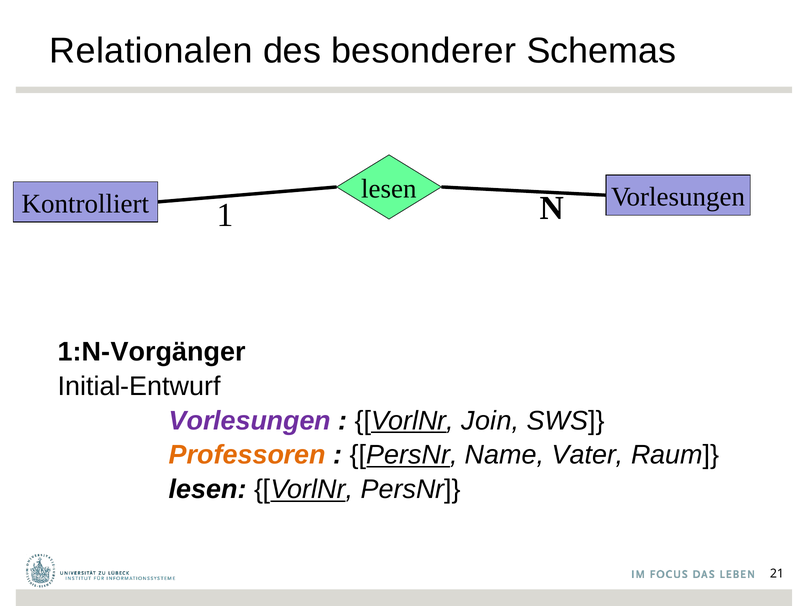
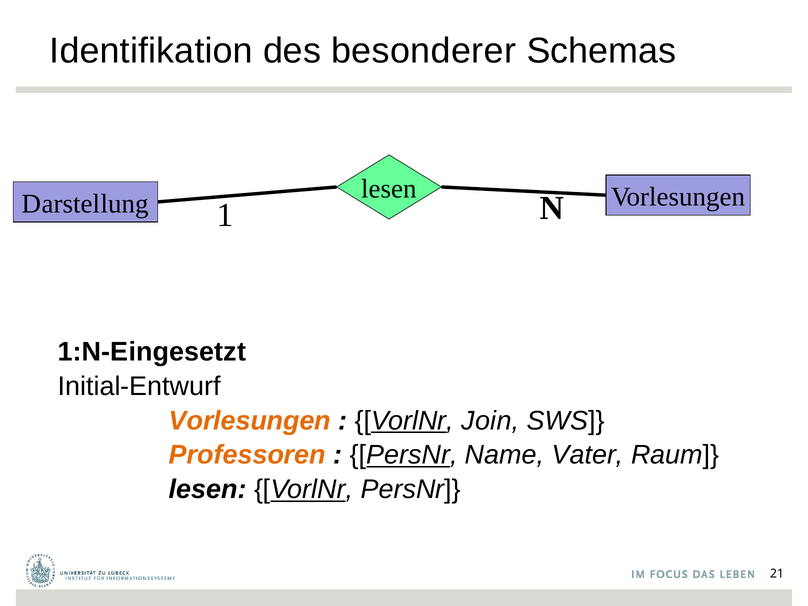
Relationalen: Relationalen -> Identifikation (151, 51)
Kontrolliert: Kontrolliert -> Darstellung (85, 204)
1:N-Vorgänger: 1:N-Vorgänger -> 1:N-Eingesetzt (152, 352)
Vorlesungen colour: purple -> orange (250, 421)
